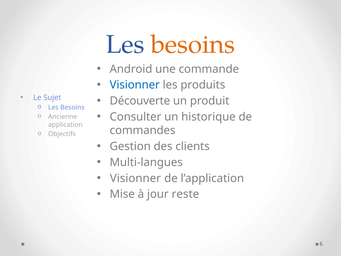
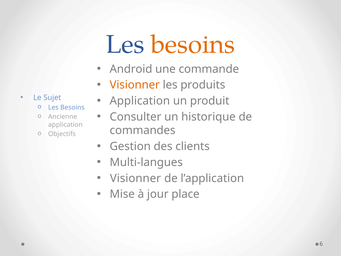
Visionner colour: blue -> orange (135, 85)
Découverte: Découverte -> Application (140, 101)
reste: reste -> place (186, 194)
